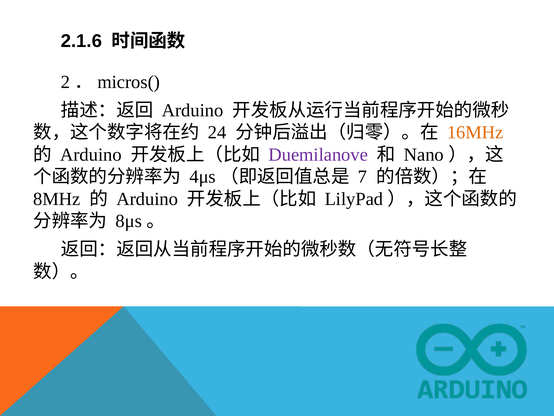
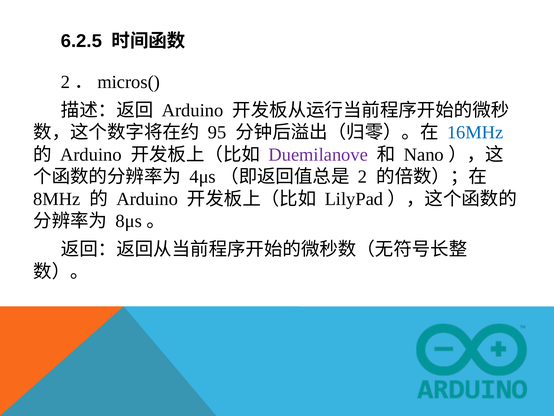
2.1.6: 2.1.6 -> 6.2.5 (81, 41)
24: 24 -> 95 (217, 132)
16MHz colour: orange -> blue (475, 132)
7: 7 -> 2 (363, 177)
